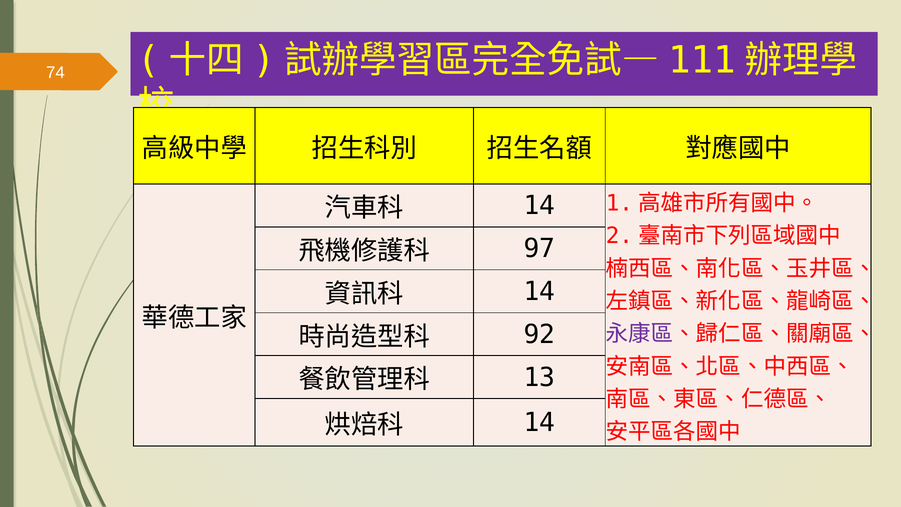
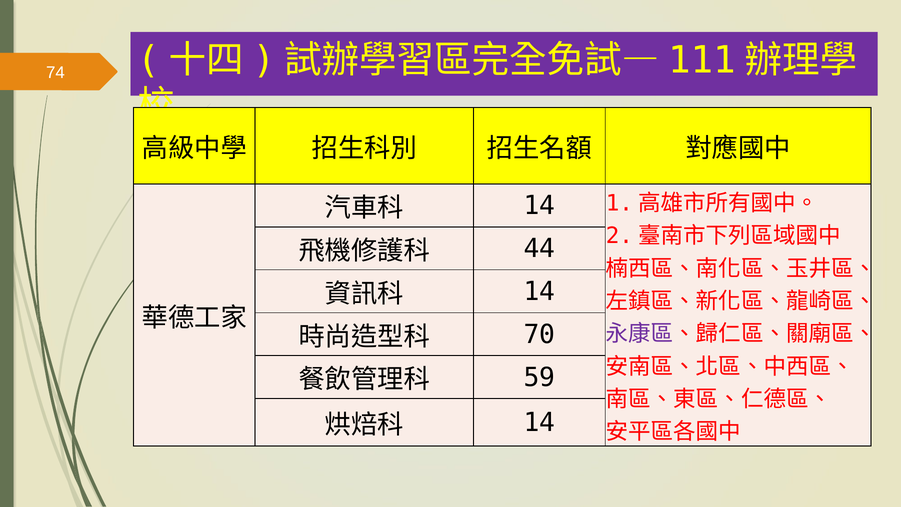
97: 97 -> 44 (539, 249)
92: 92 -> 70 (539, 334)
13: 13 -> 59 (539, 377)
